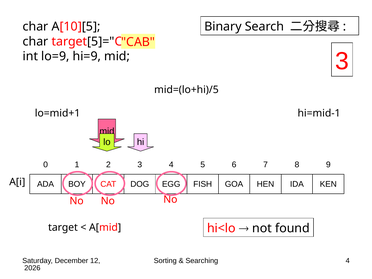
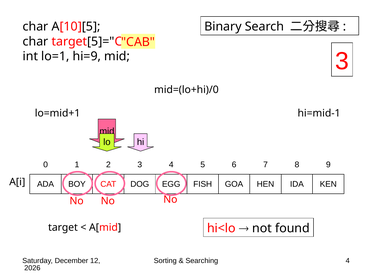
lo=9: lo=9 -> lo=1 (55, 56)
mid=(lo+hi)/5: mid=(lo+hi)/5 -> mid=(lo+hi)/0 (186, 90)
